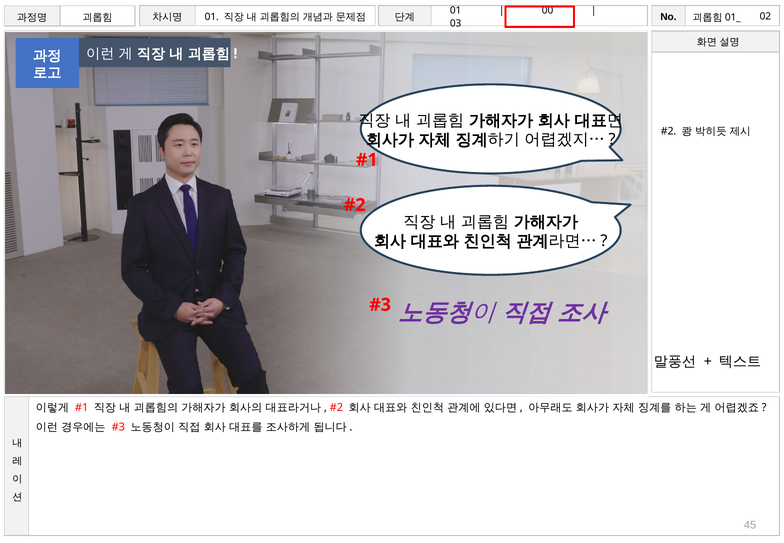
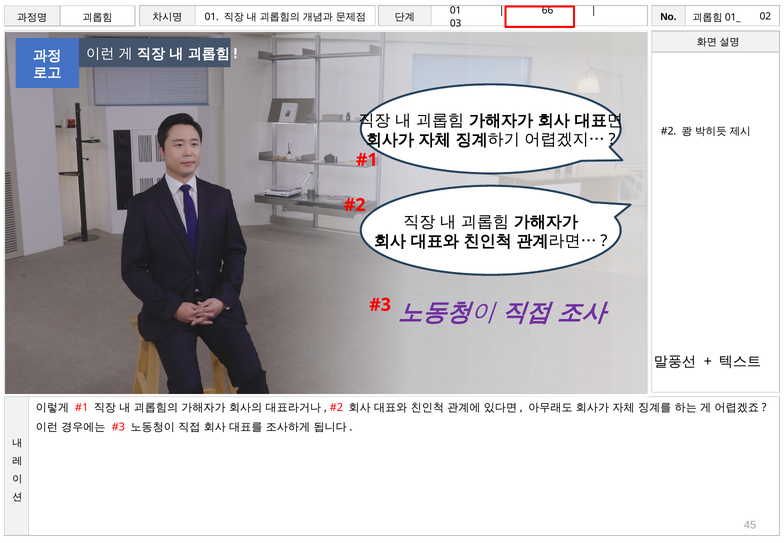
00: 00 -> 66 (548, 10)
